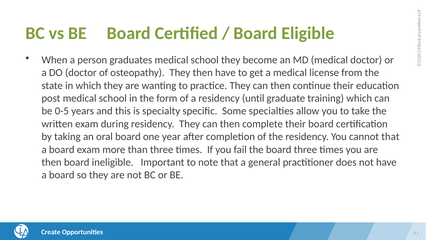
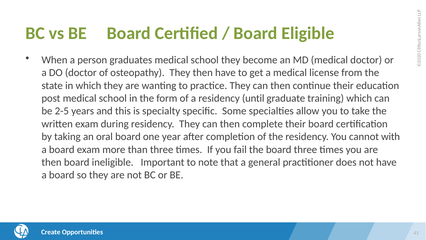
0-5: 0-5 -> 2-5 (62, 111)
cannot that: that -> with (391, 137)
